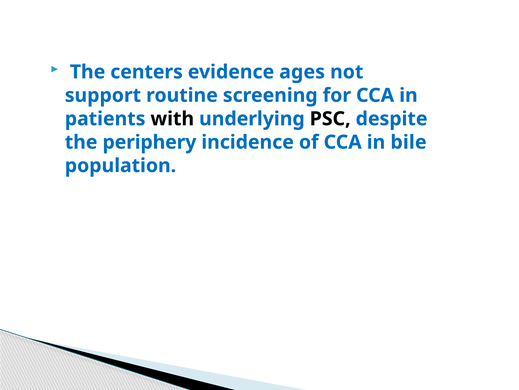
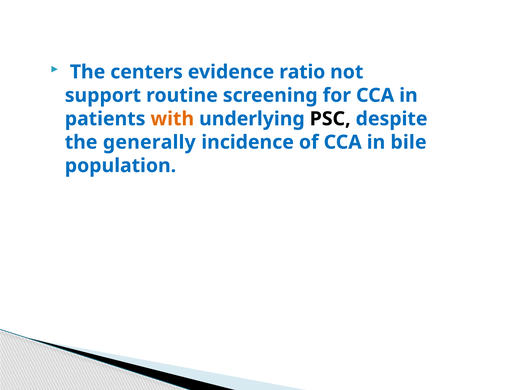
ages: ages -> ratio (302, 72)
with colour: black -> orange (172, 119)
periphery: periphery -> generally (149, 142)
